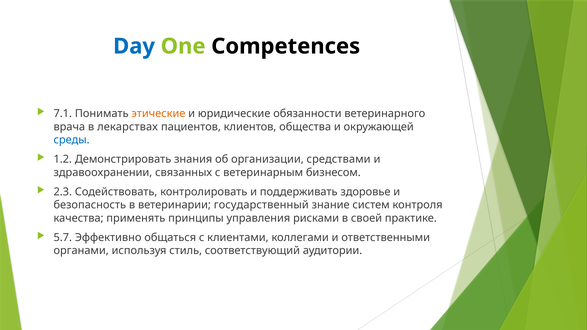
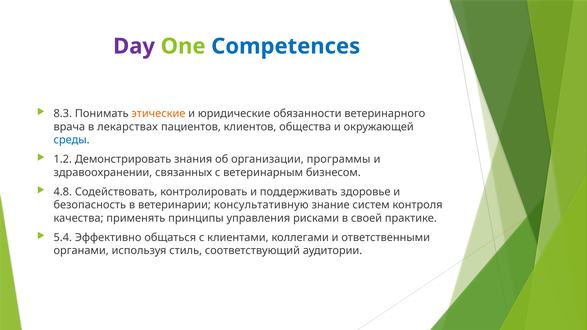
Day colour: blue -> purple (134, 46)
Competences colour: black -> blue (286, 46)
7.1: 7.1 -> 8.3 (63, 114)
средствами: средствами -> программы (339, 159)
2.3: 2.3 -> 4.8 (63, 192)
государственный: государственный -> консультативную (261, 205)
5.7: 5.7 -> 5.4 (63, 238)
